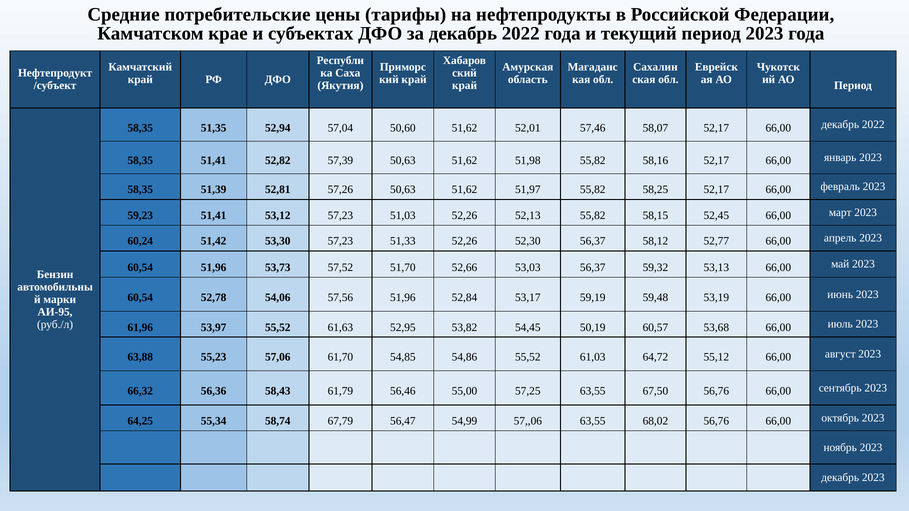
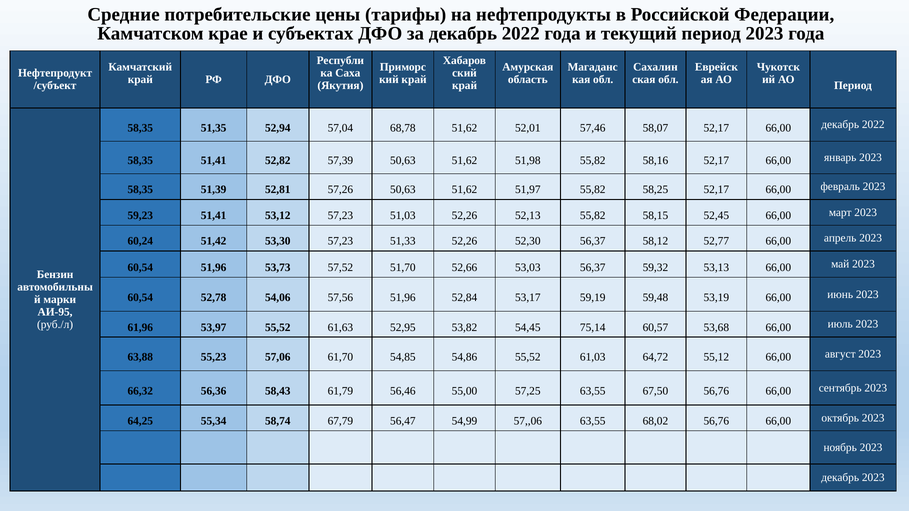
50,60: 50,60 -> 68,78 (403, 128)
50,19: 50,19 -> 75,14 (593, 327)
